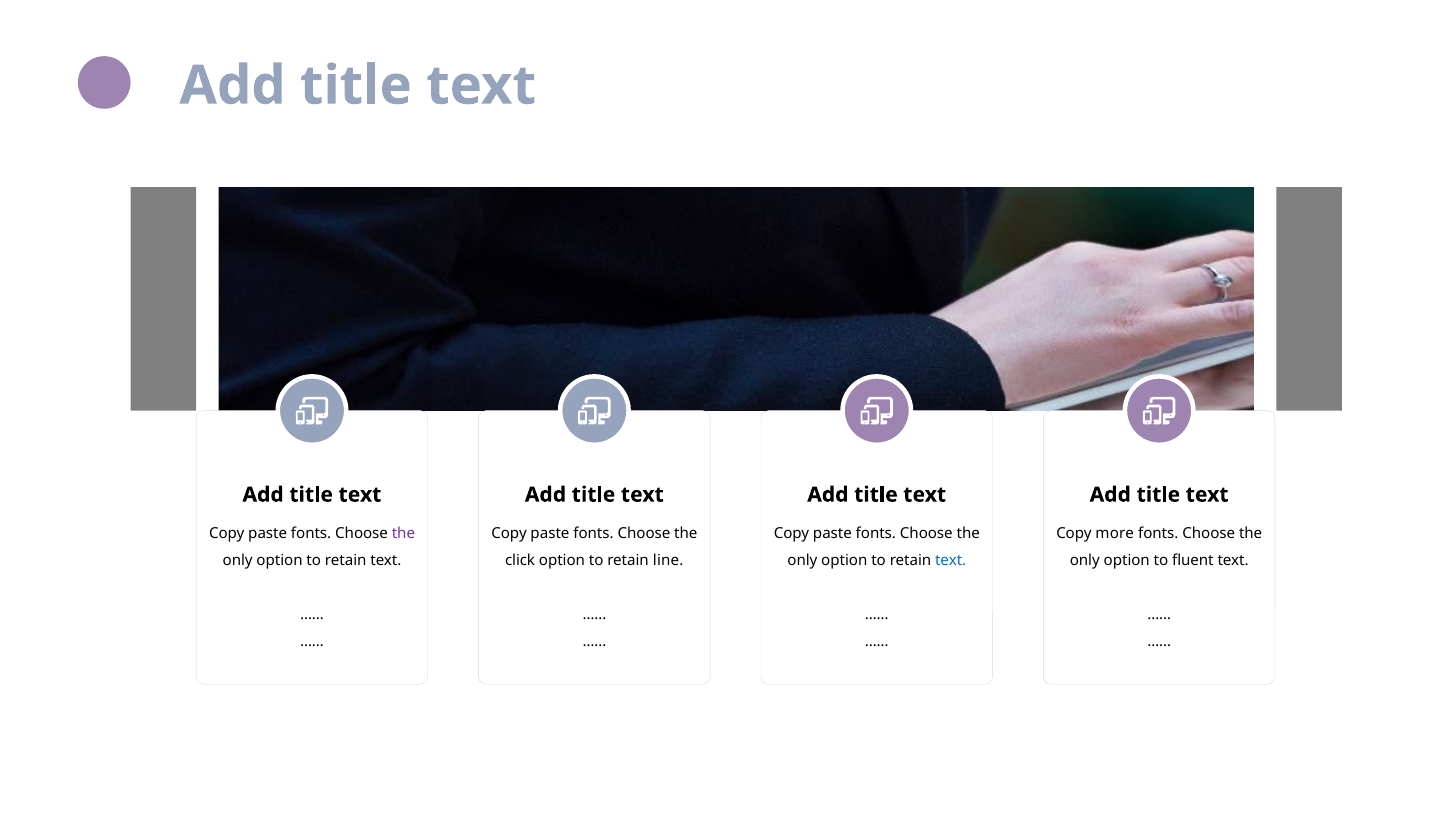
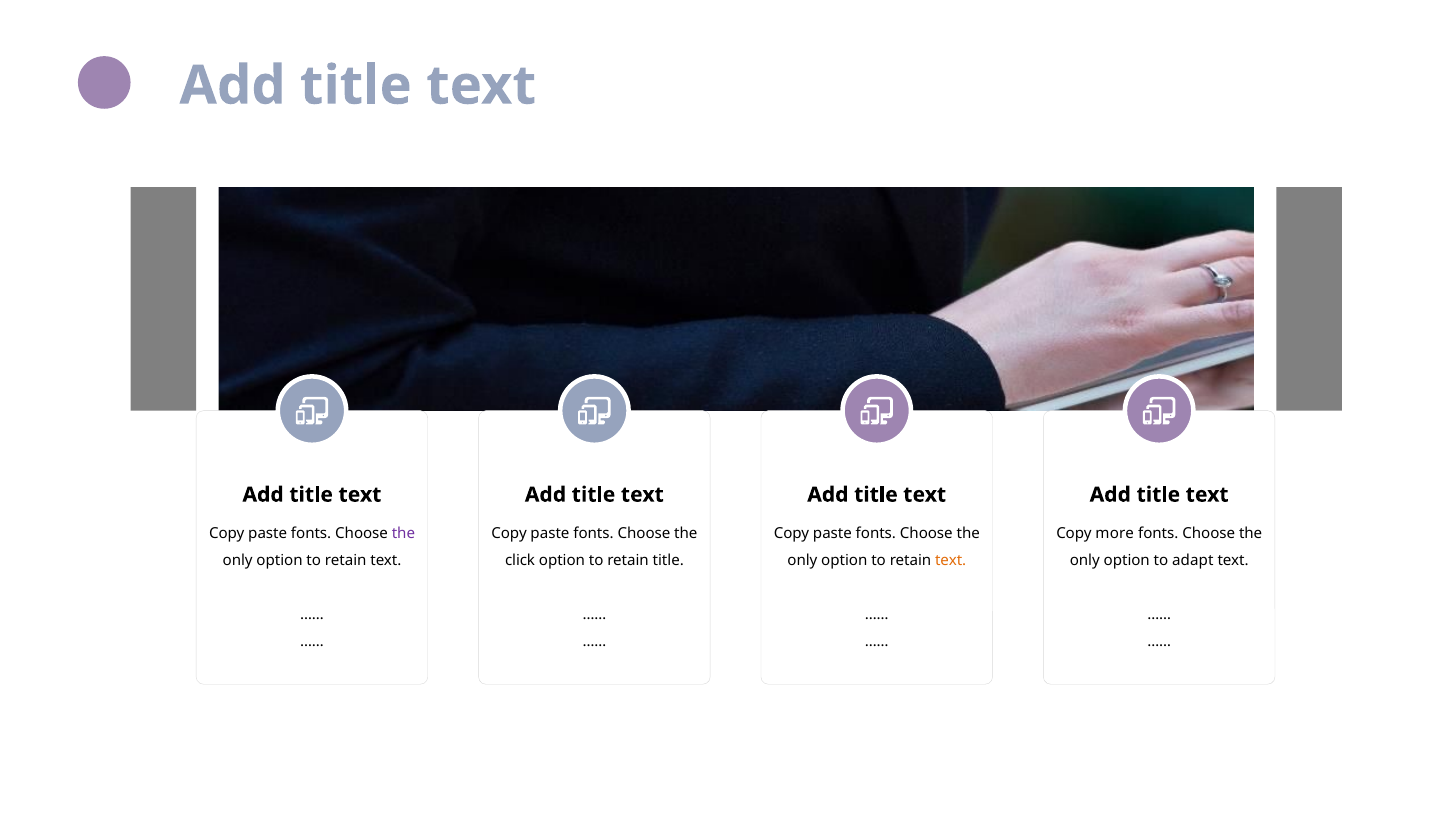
retain line: line -> title (668, 561)
text colour: blue -> orange (951, 561)
fluent: fluent -> adapt (1193, 561)
